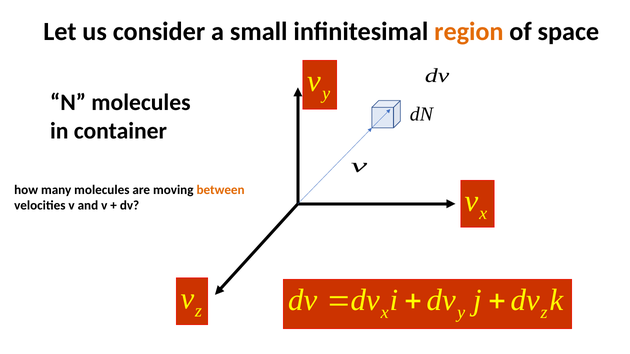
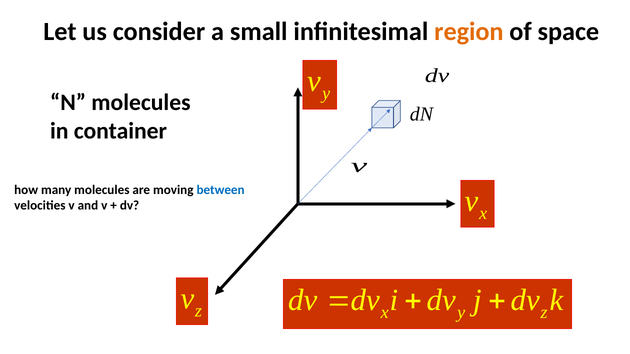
between colour: orange -> blue (221, 190)
